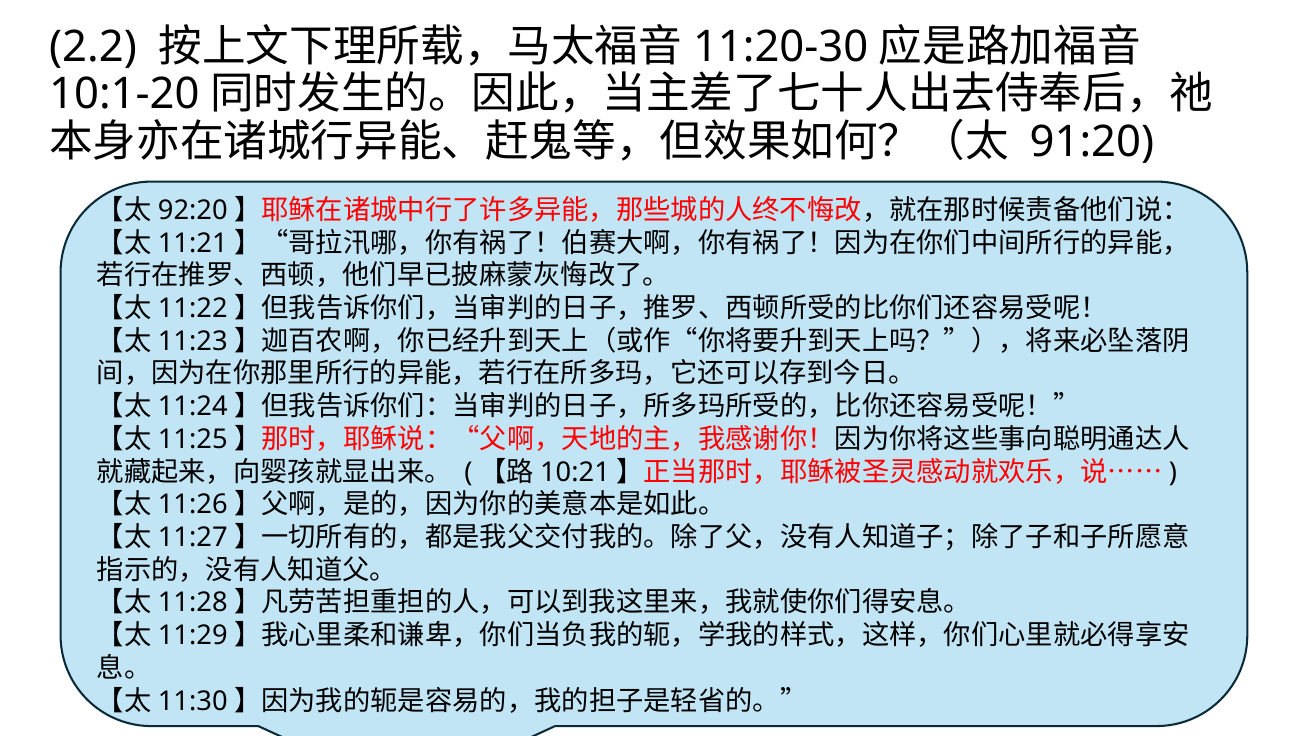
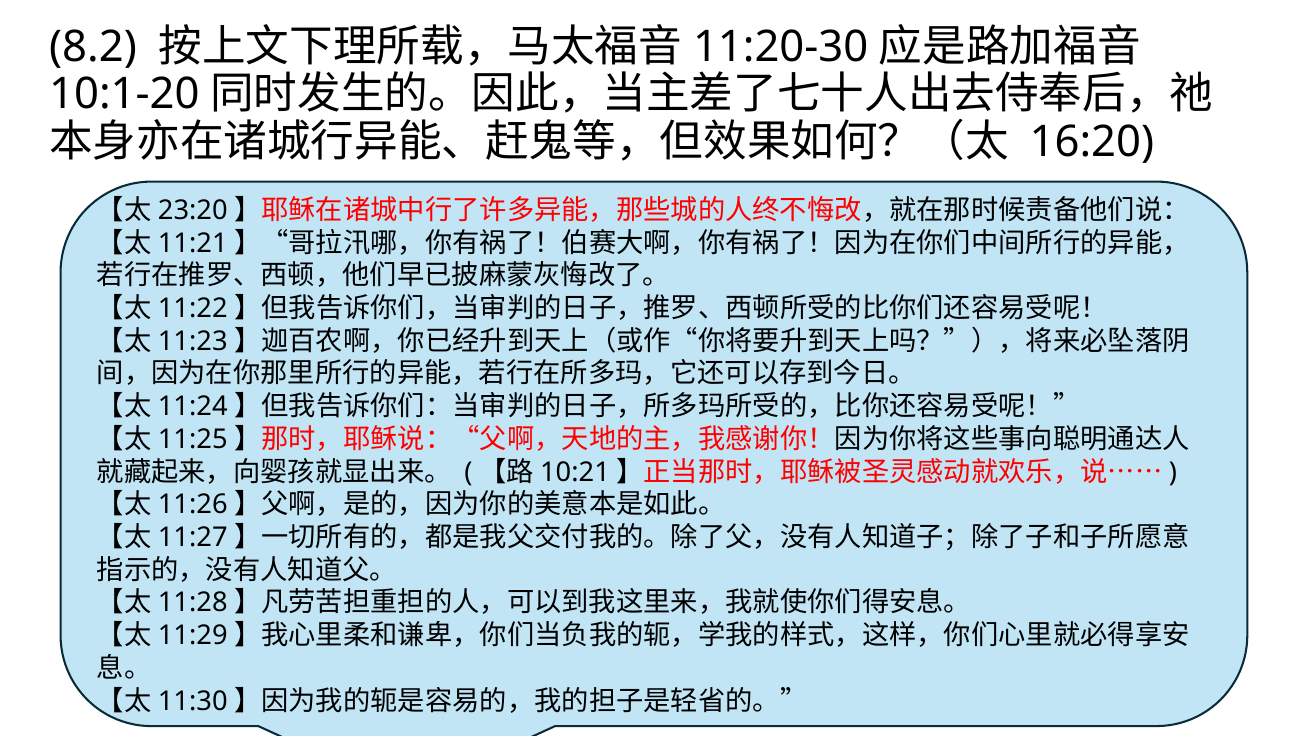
2.2: 2.2 -> 8.2 (93, 47)
91:20: 91:20 -> 16:20 (1092, 142)
92:20: 92:20 -> 23:20 (193, 210)
